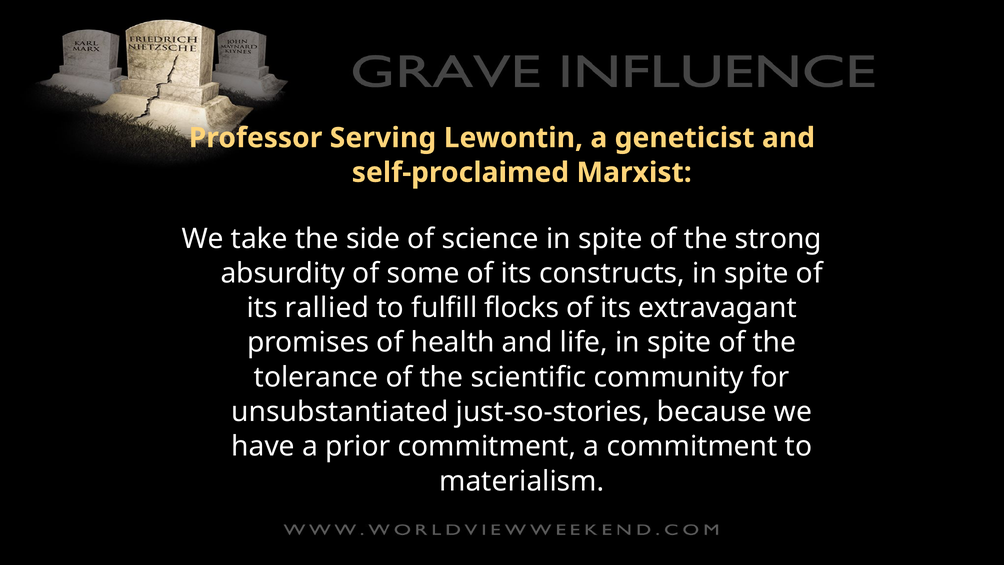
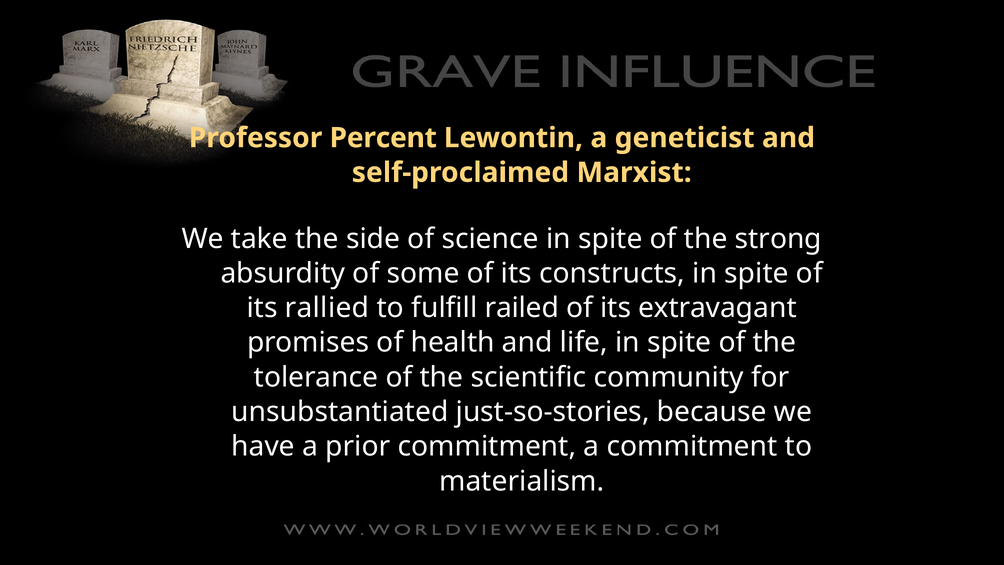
Serving: Serving -> Percent (383, 138)
flocks: flocks -> railed (522, 308)
